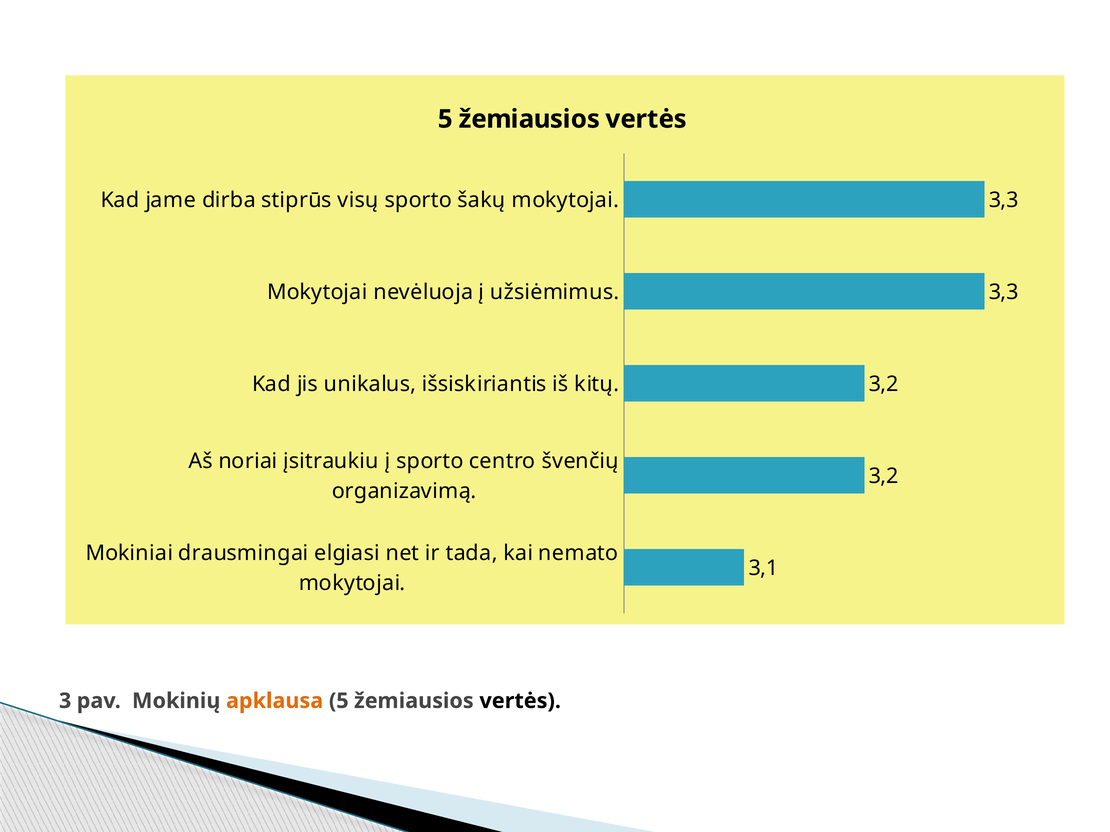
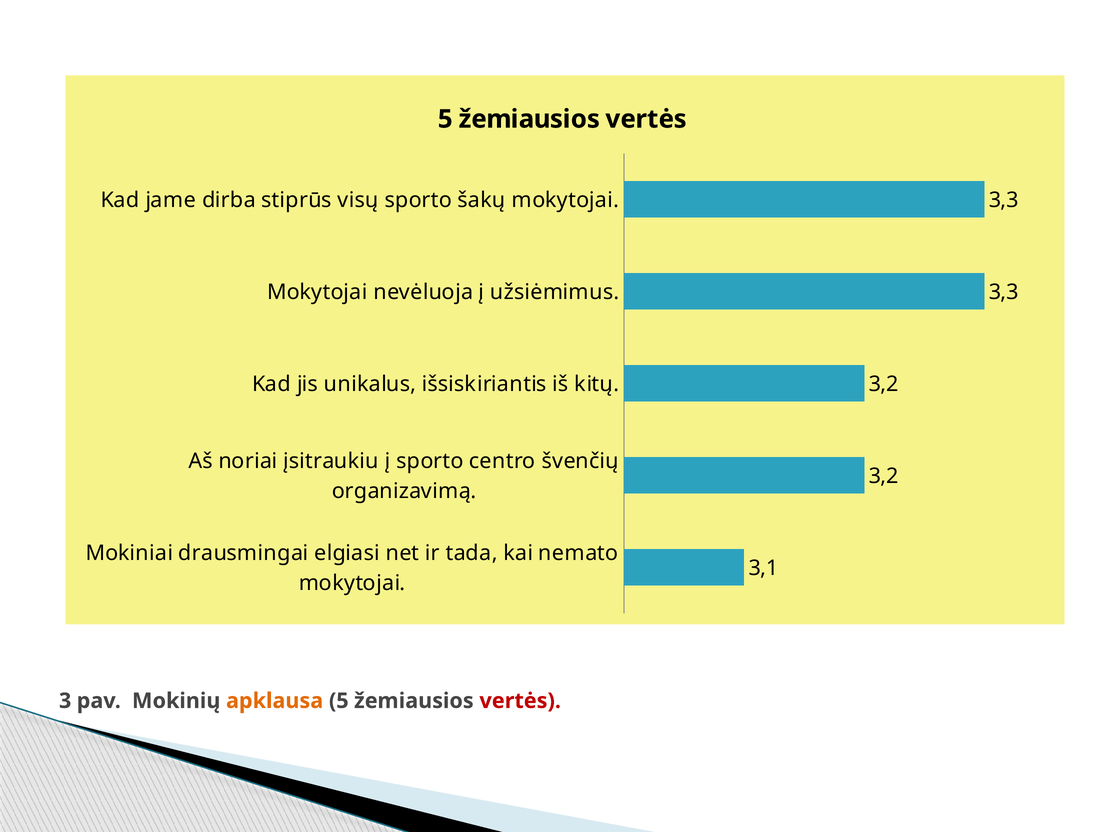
vertės colour: black -> red (520, 701)
